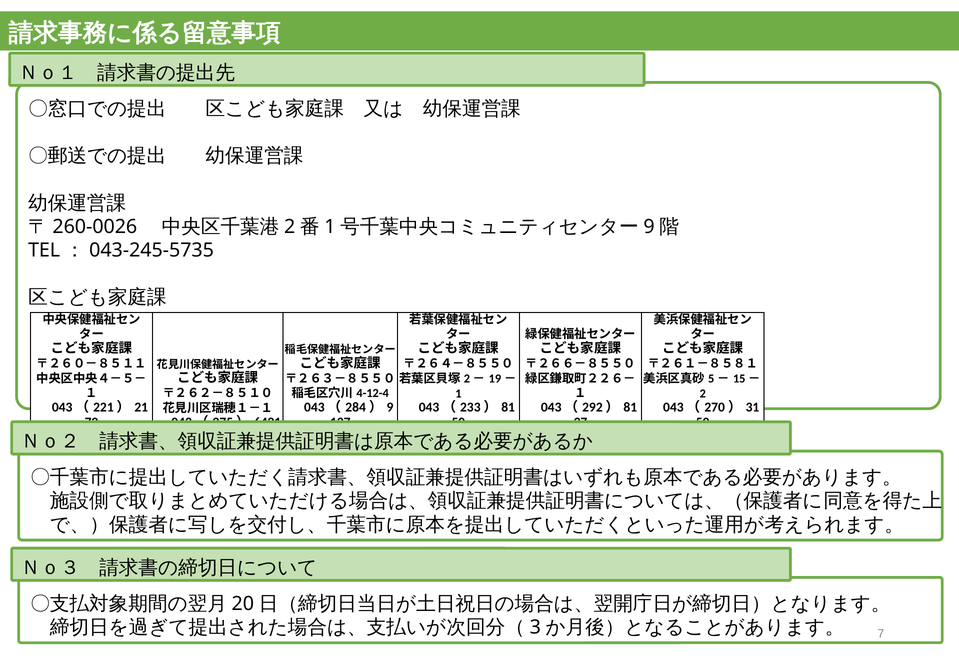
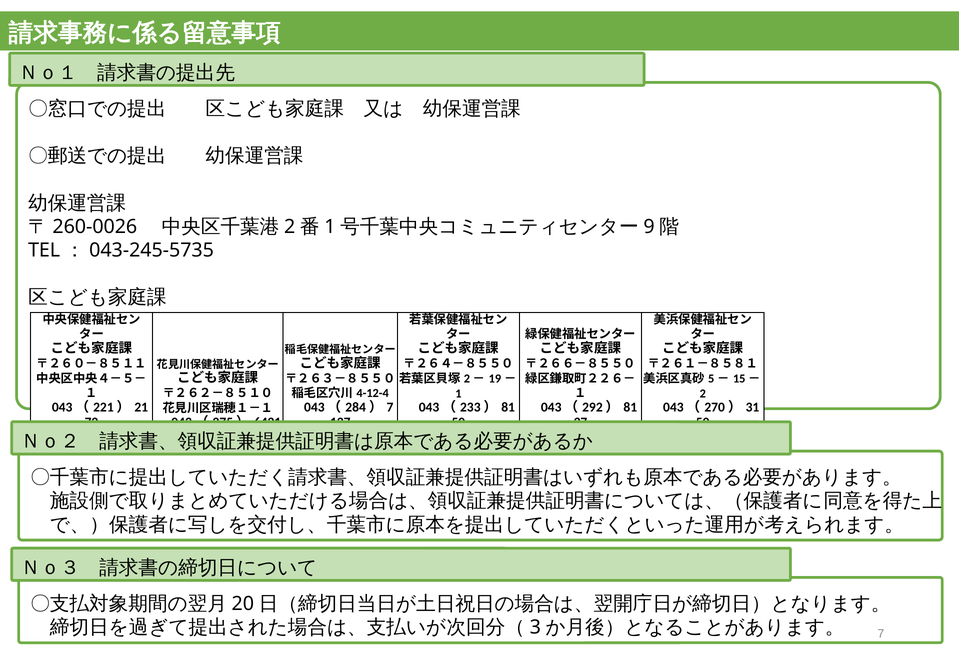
9: 9 -> 7 (390, 407)
